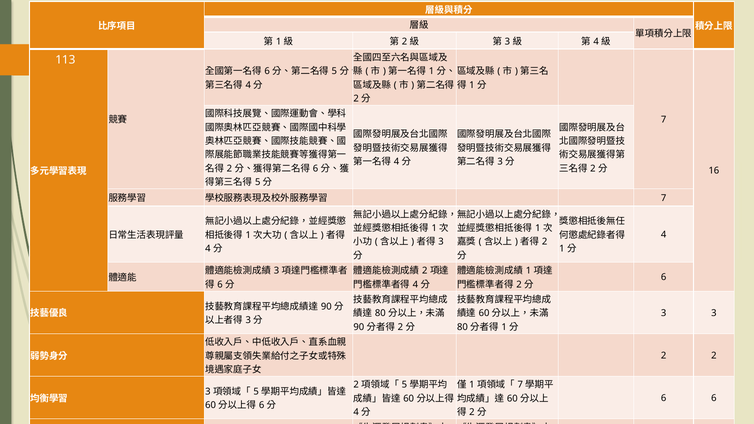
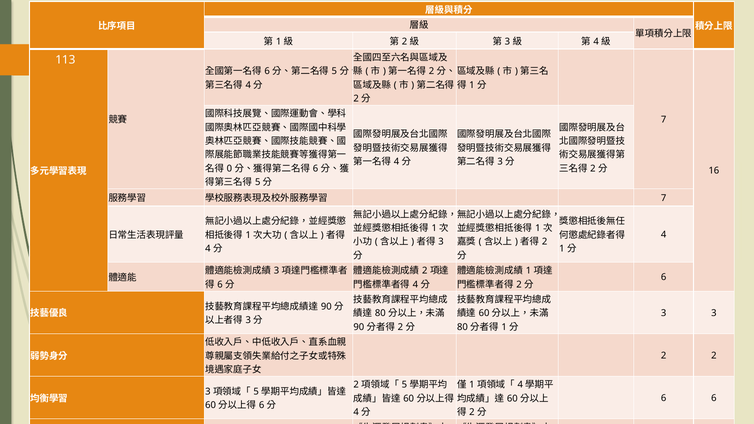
1: 1 -> 2 (432, 71)
2: 2 -> 0 (229, 169)
7: 7 -> 4 (520, 385)
